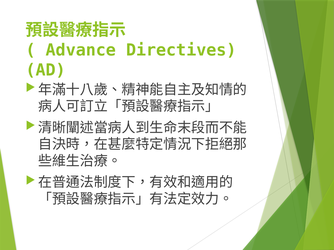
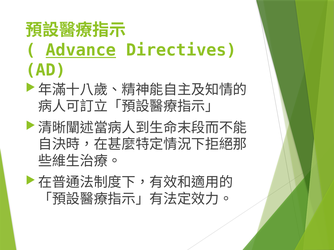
Advance underline: none -> present (81, 50)
